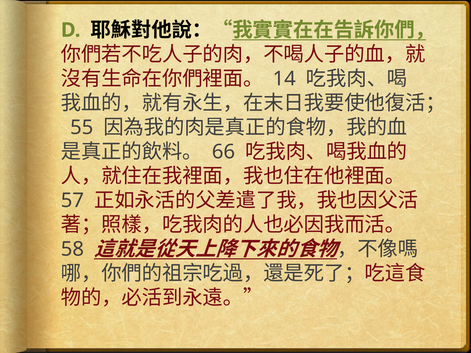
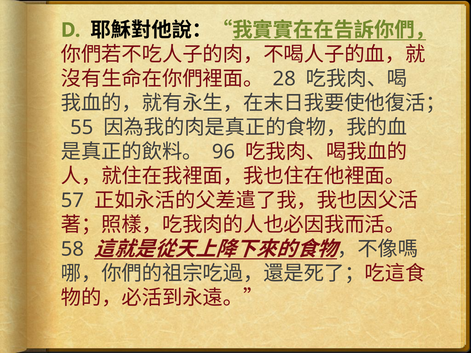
14: 14 -> 28 (284, 79)
66: 66 -> 96 (224, 152)
